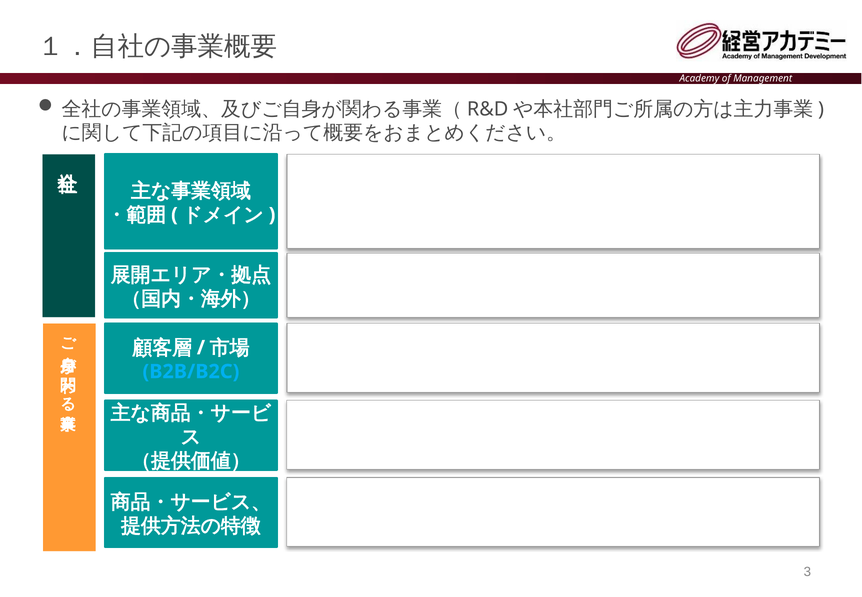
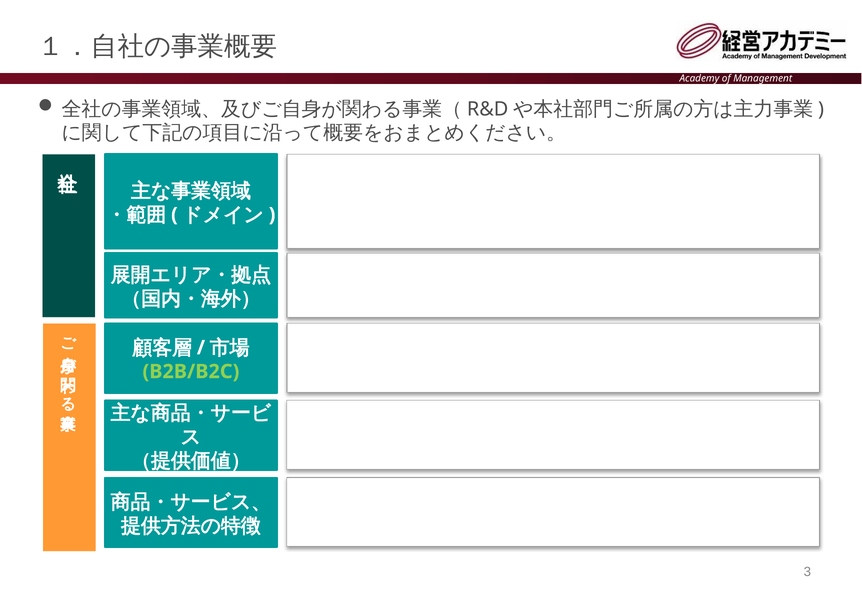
B2B/B2C colour: light blue -> light green (191, 371)
